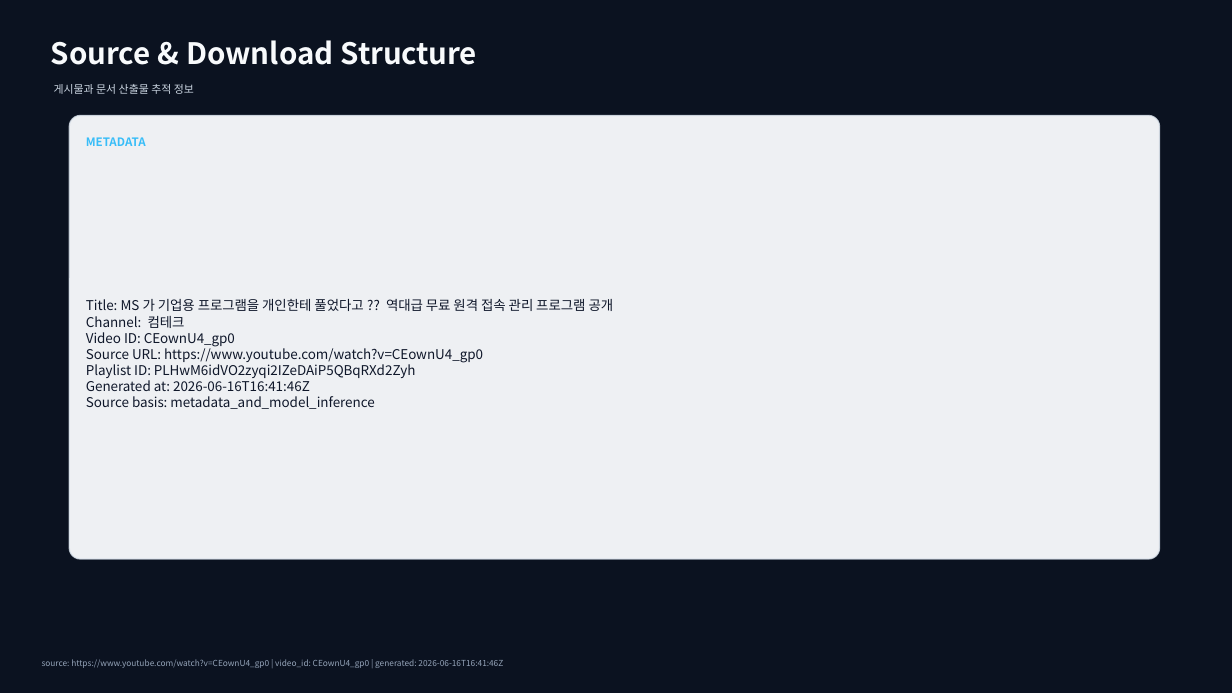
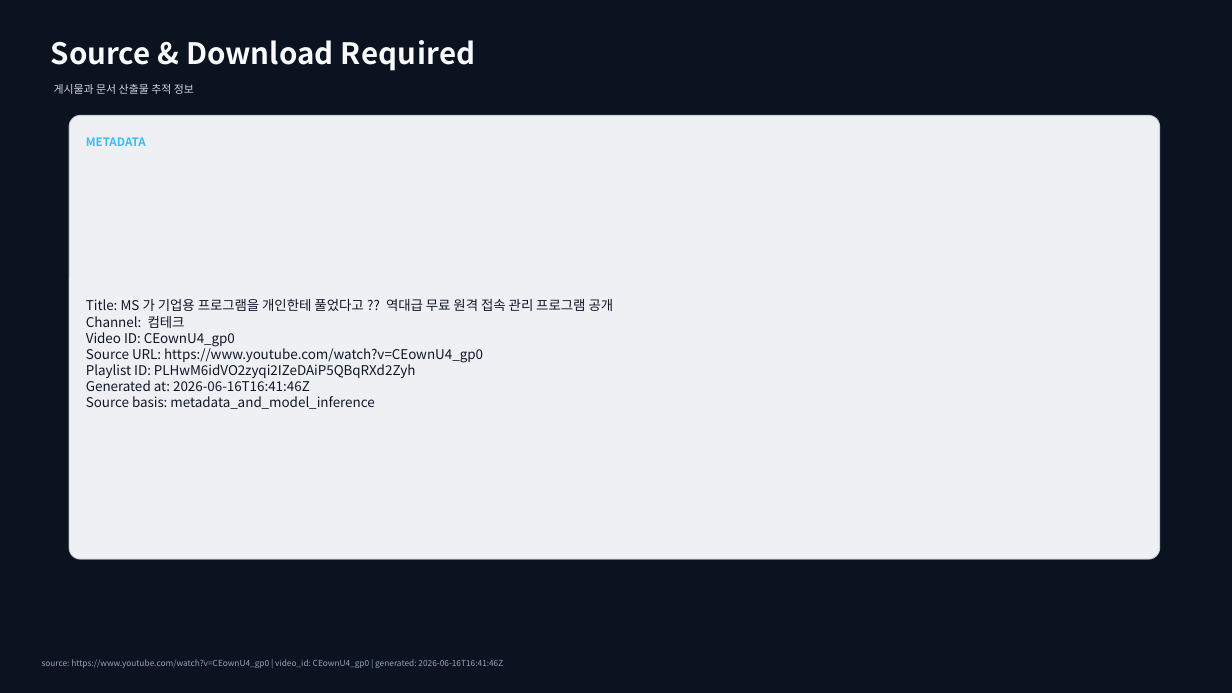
Structure: Structure -> Required (408, 55)
